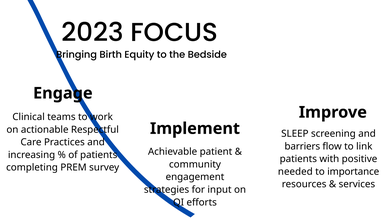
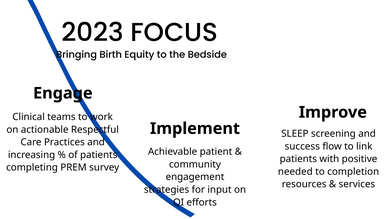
barriers: barriers -> success (302, 147)
importance: importance -> completion (353, 172)
